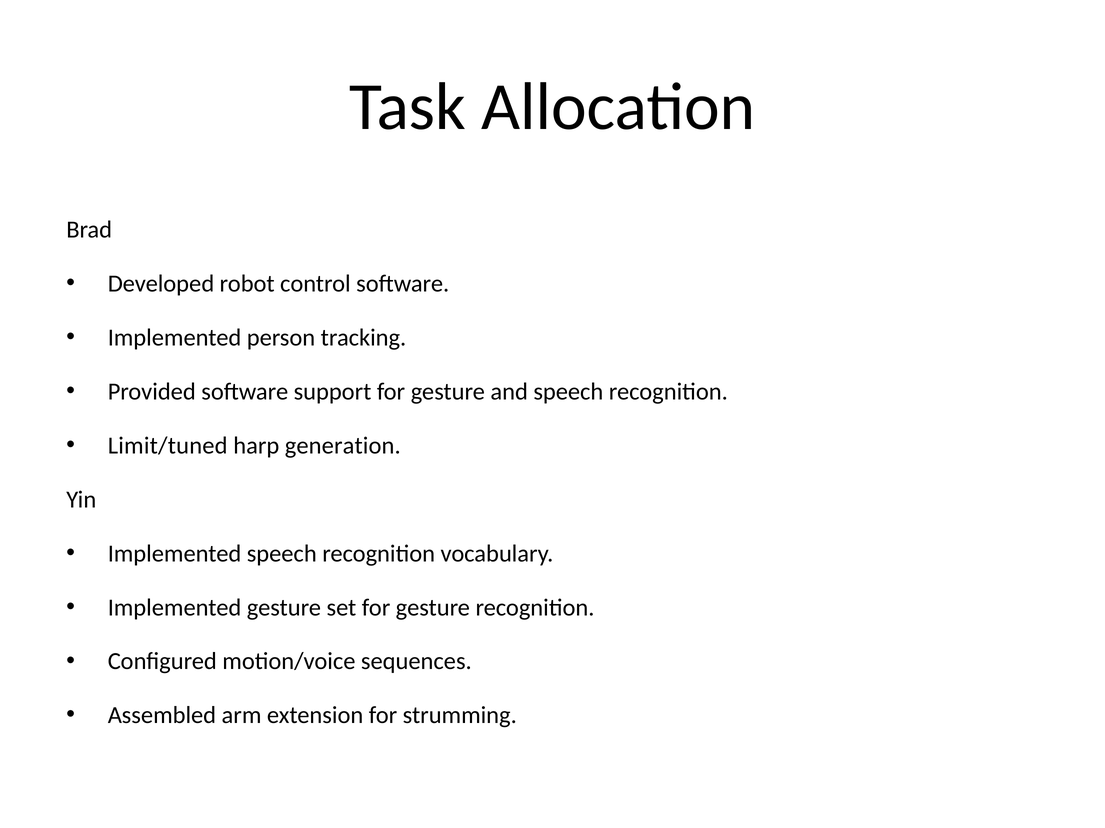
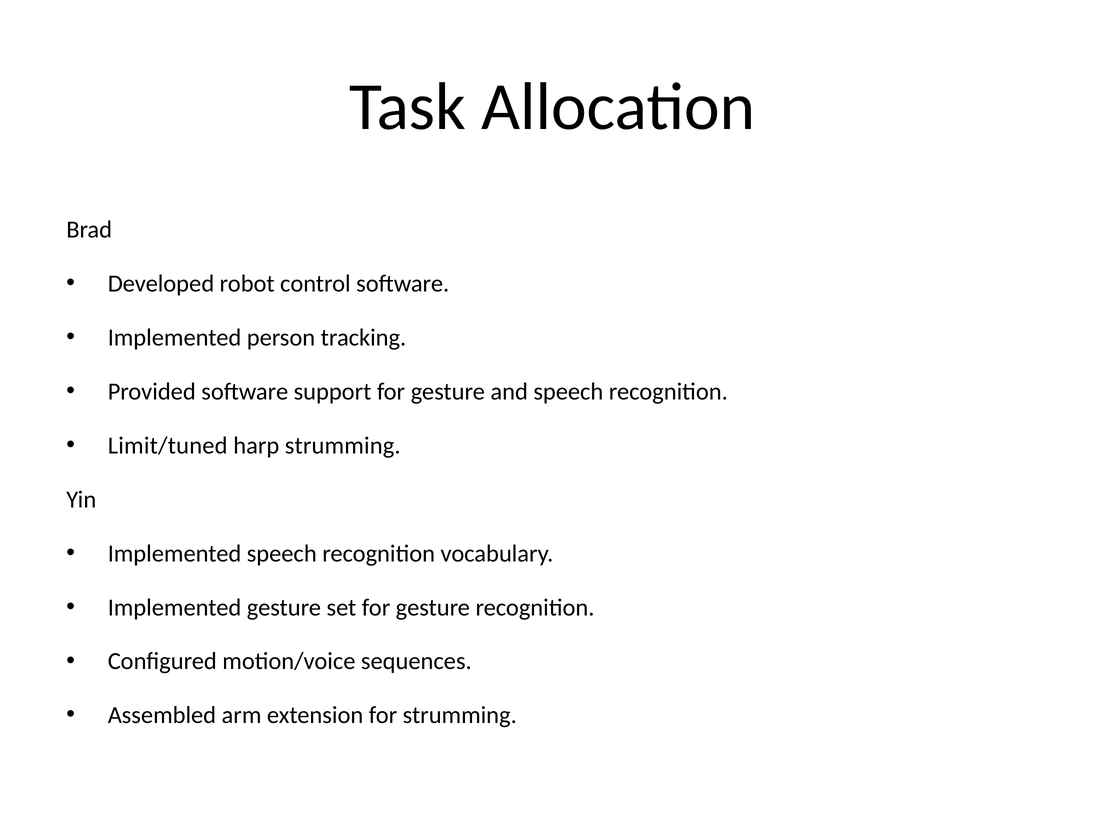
harp generation: generation -> strumming (343, 446)
